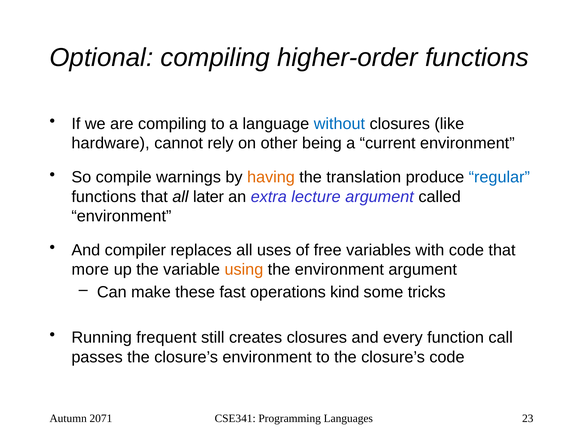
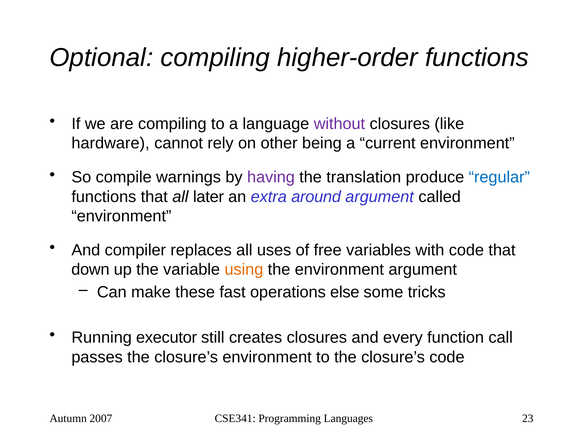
without colour: blue -> purple (339, 124)
having colour: orange -> purple (271, 177)
lecture: lecture -> around (316, 197)
more: more -> down (90, 270)
kind: kind -> else (345, 292)
frequent: frequent -> executor (167, 338)
2071: 2071 -> 2007 (101, 419)
